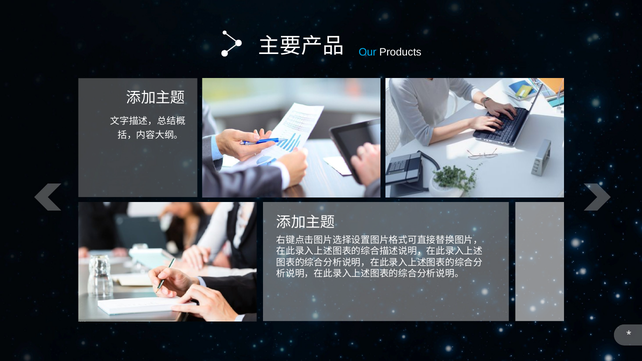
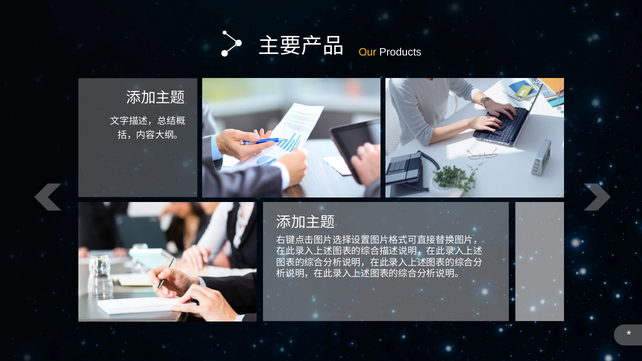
Our colour: light blue -> yellow (368, 52)
